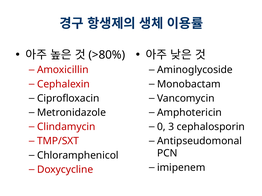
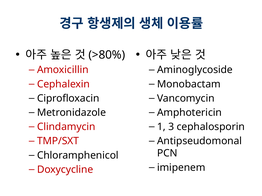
0: 0 -> 1 (161, 127)
